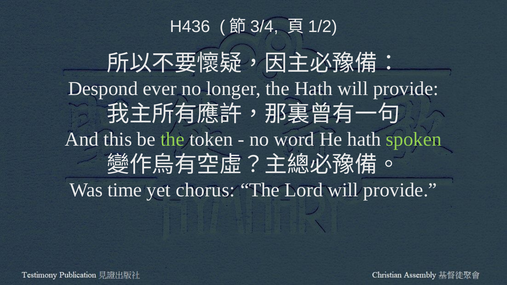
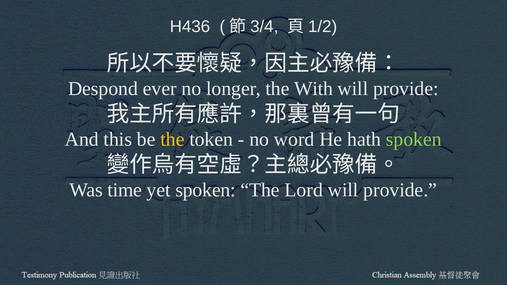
the Hath: Hath -> With (314, 89)
the colour: light green -> yellow (172, 139)
yet chorus: chorus -> spoken (206, 190)
